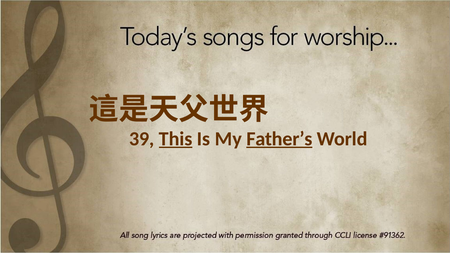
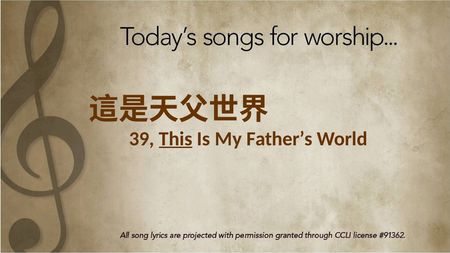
Father’s underline: present -> none (279, 139)
